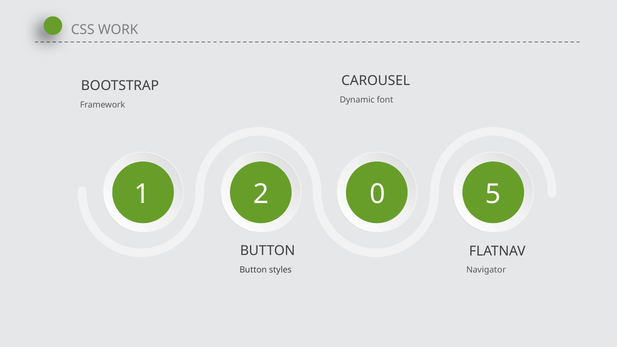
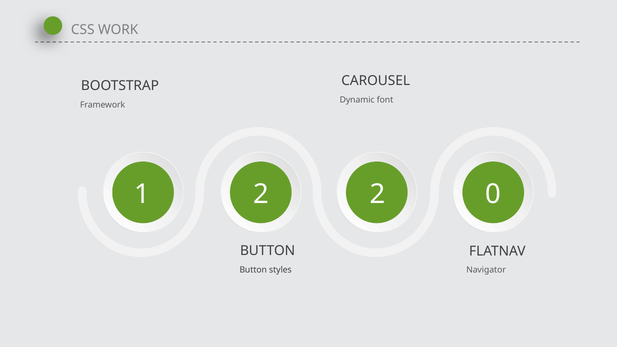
1 0: 0 -> 2 (378, 194)
5: 5 -> 0 (493, 194)
